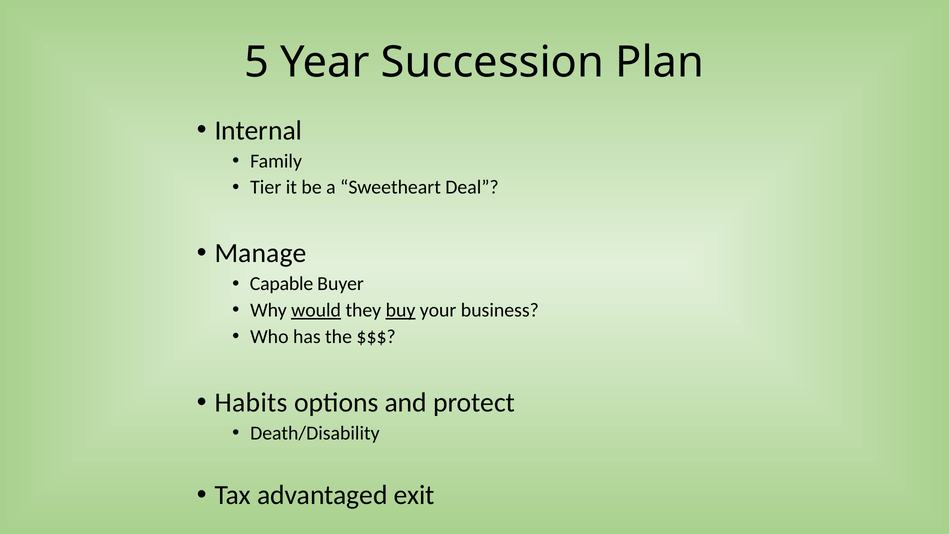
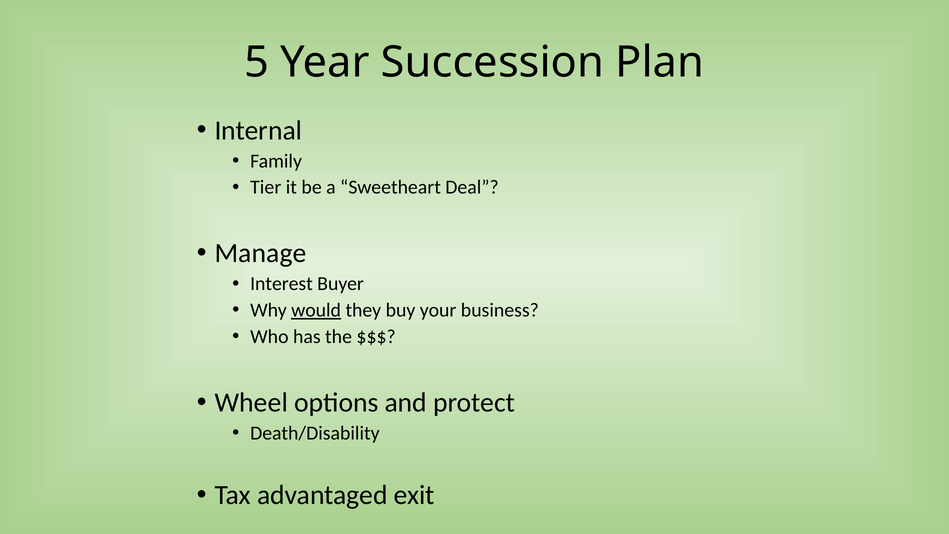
Capable: Capable -> Interest (281, 284)
buy underline: present -> none (401, 310)
Habits: Habits -> Wheel (251, 402)
